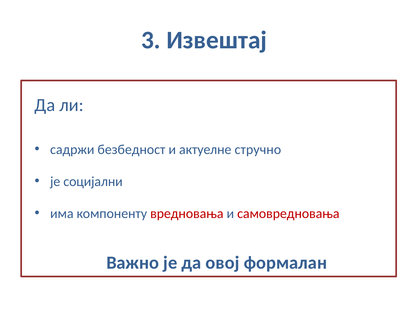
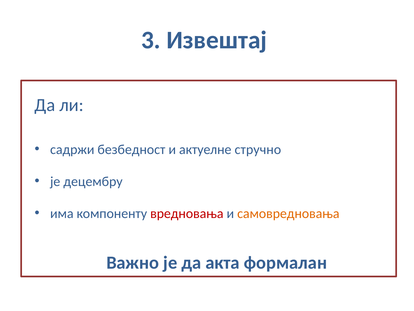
социјални: социјални -> децембру (93, 181)
самовредновања colour: red -> orange (288, 213)
овој: овој -> акта (223, 262)
